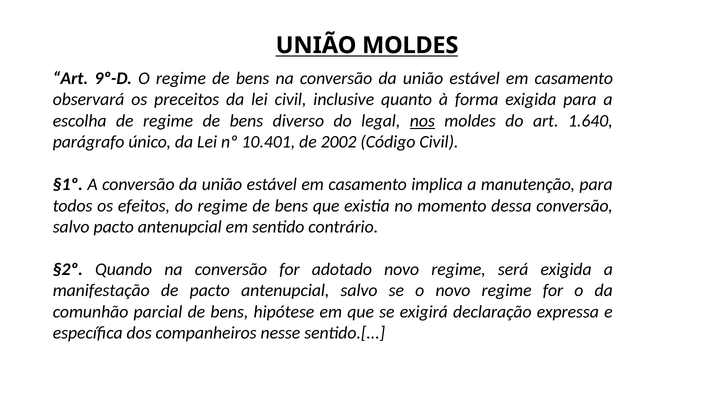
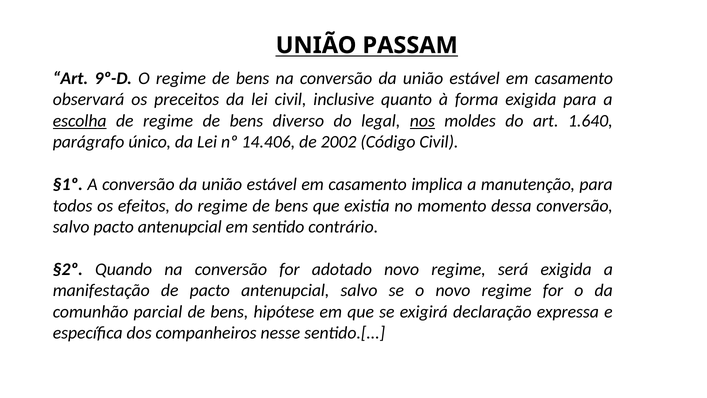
UNIÃO MOLDES: MOLDES -> PASSAM (410, 45)
escolha underline: none -> present (80, 121)
10.401: 10.401 -> 14.406 (268, 142)
